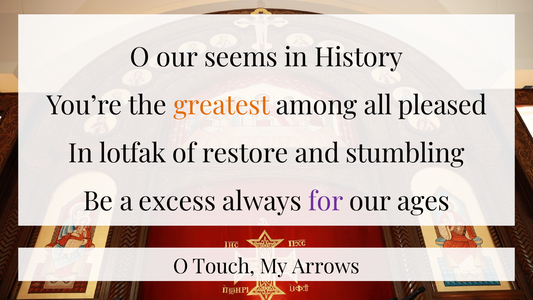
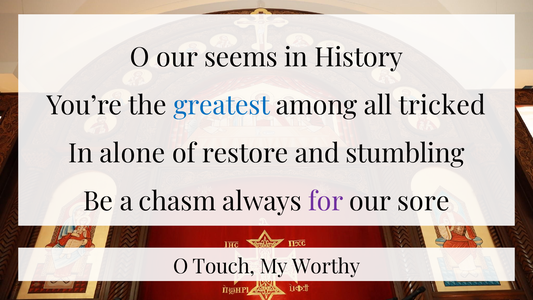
greatest colour: orange -> blue (222, 106)
pleased: pleased -> tricked (442, 106)
lotfak: lotfak -> alone (132, 154)
excess: excess -> chasm (177, 202)
ages: ages -> sore (423, 202)
Arrows: Arrows -> Worthy (326, 267)
